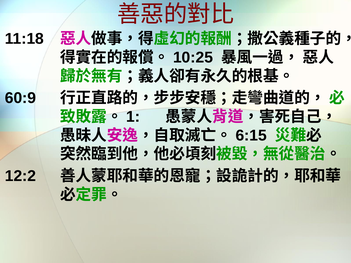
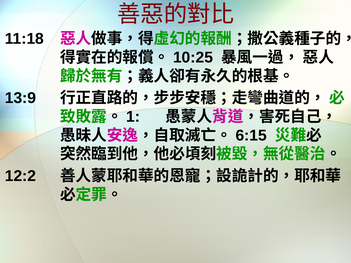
60:9: 60:9 -> 13:9 (20, 98)
